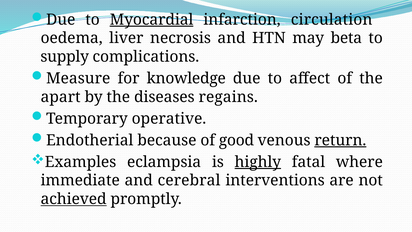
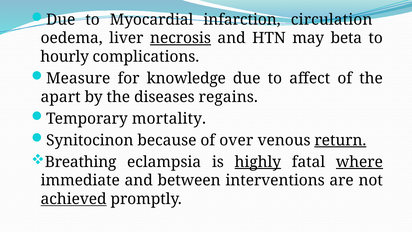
Myocardial underline: present -> none (152, 20)
necrosis underline: none -> present (180, 38)
supply: supply -> hourly (65, 57)
operative: operative -> mortality (169, 118)
Endotherial: Endotherial -> Synitocinon (90, 140)
good: good -> over (236, 140)
Examples: Examples -> Breathing (81, 162)
where underline: none -> present (359, 162)
cerebral: cerebral -> between (189, 180)
